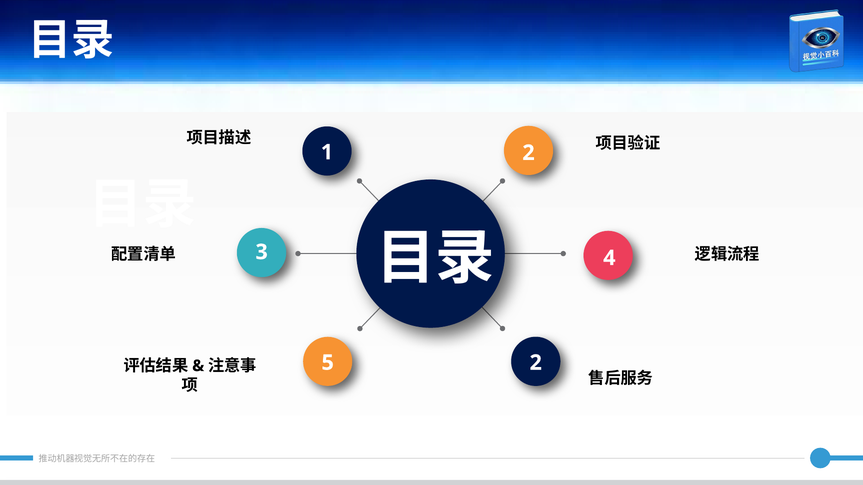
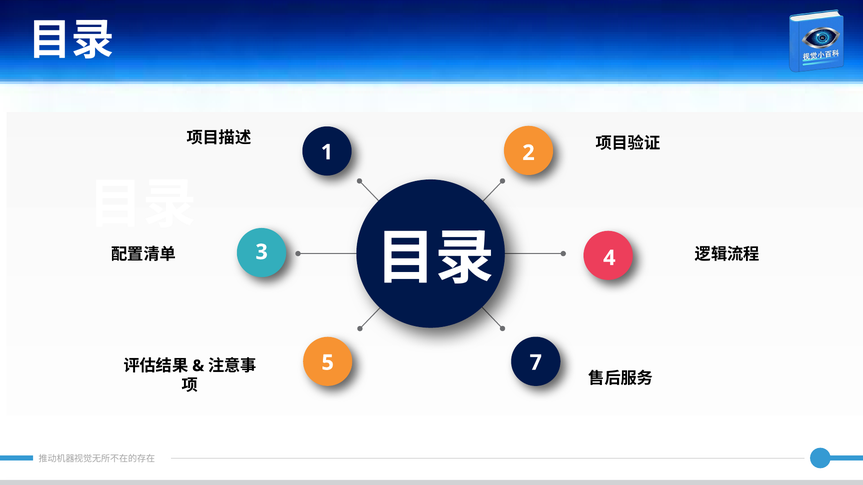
5 2: 2 -> 7 (536, 363)
